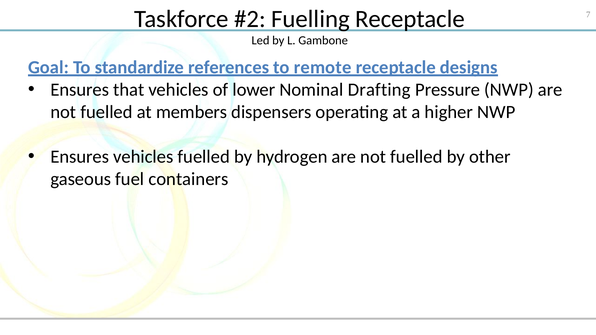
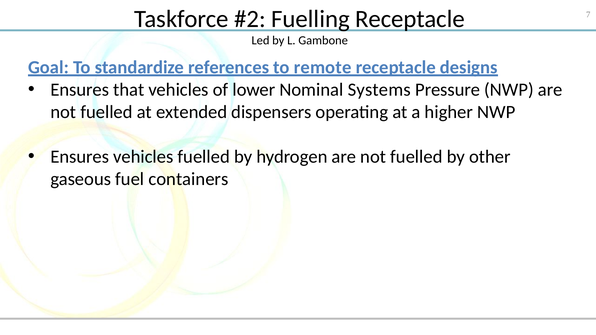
Drafting: Drafting -> Systems (379, 90)
members: members -> extended (192, 112)
